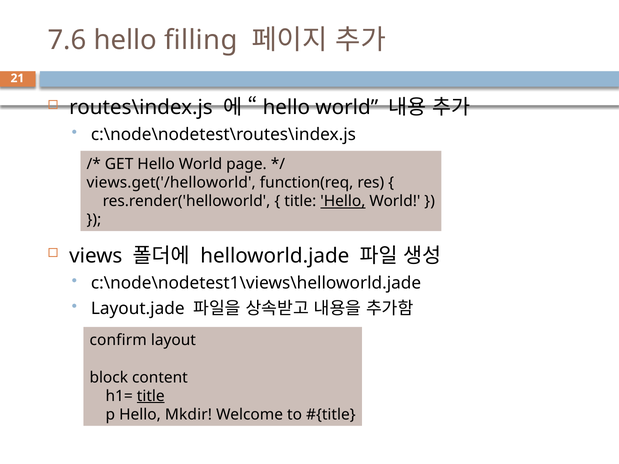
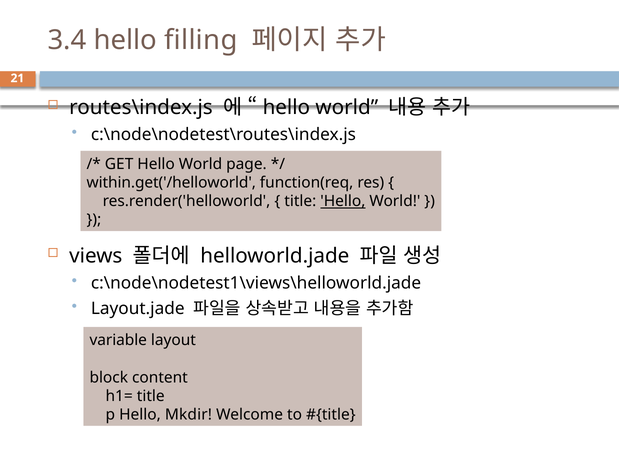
7.6: 7.6 -> 3.4 (67, 40)
views.get('/helloworld: views.get('/helloworld -> within.get('/helloworld (171, 183)
confirm: confirm -> variable (118, 340)
title underline: present -> none (151, 396)
